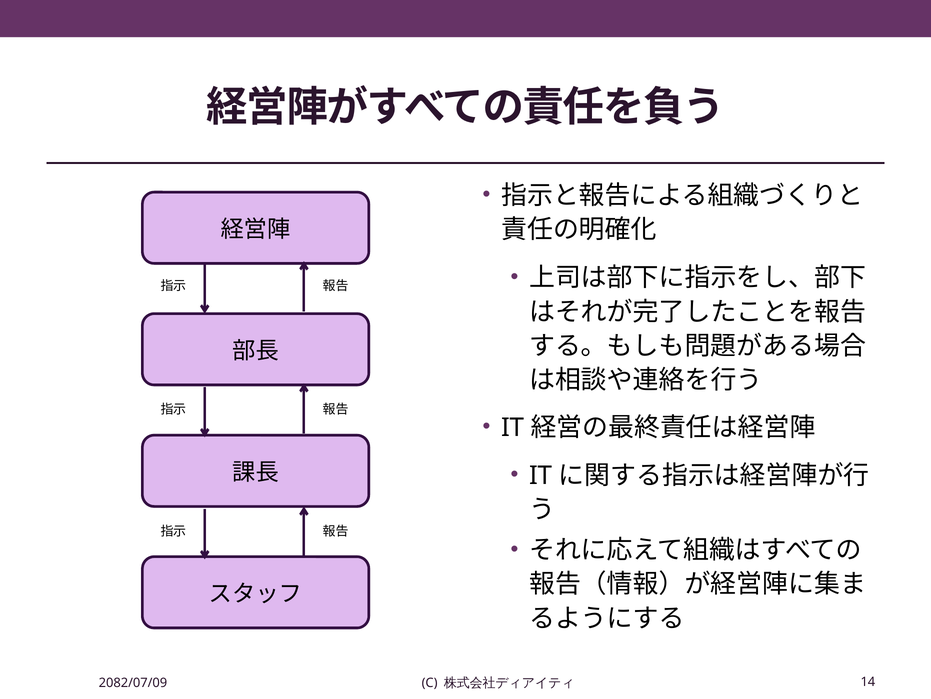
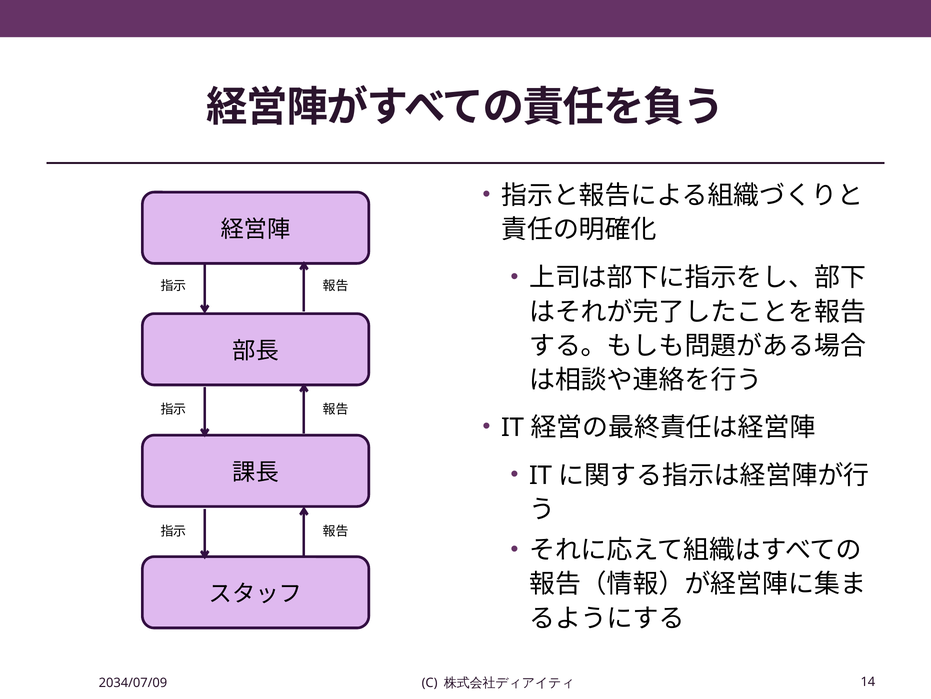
2082/07/09: 2082/07/09 -> 2034/07/09 (133, 682)
